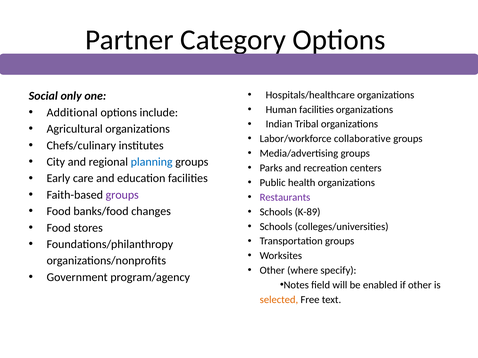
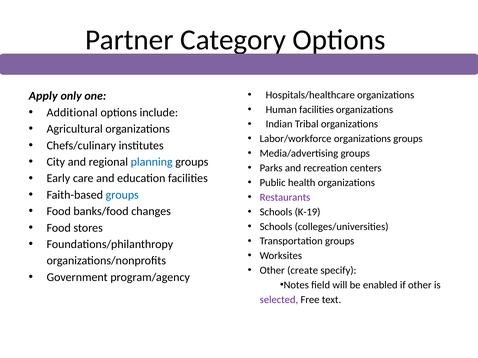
Social: Social -> Apply (43, 96)
Labor/workforce collaborative: collaborative -> organizations (362, 139)
groups colour: purple -> blue (122, 195)
K-89: K-89 -> K-19 (308, 212)
where: where -> create (303, 271)
selected colour: orange -> purple (279, 300)
